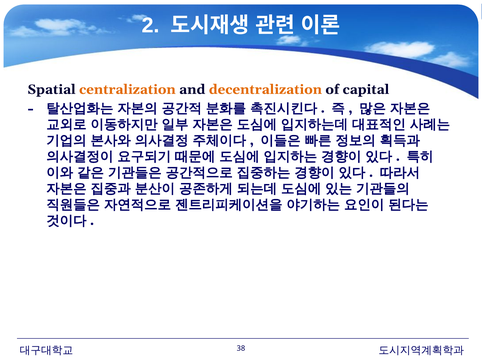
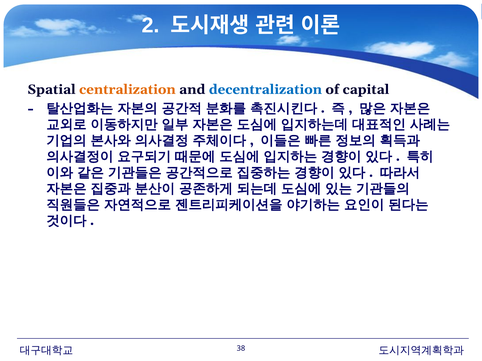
decentralization colour: orange -> blue (265, 90)
